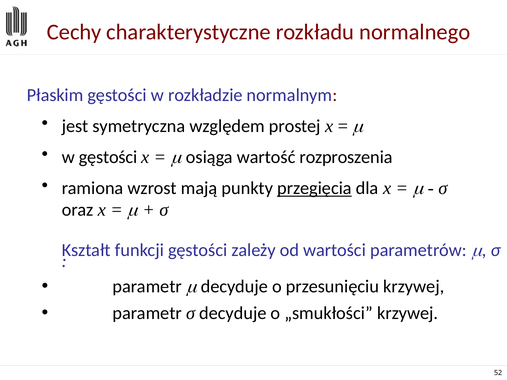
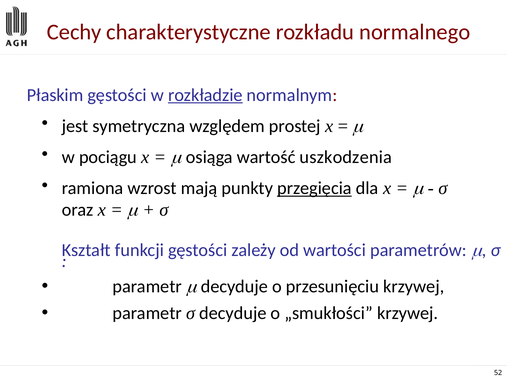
rozkładzie underline: none -> present (205, 95)
w gęstości: gęstości -> pociągu (108, 157)
rozproszenia: rozproszenia -> uszkodzenia (346, 157)
